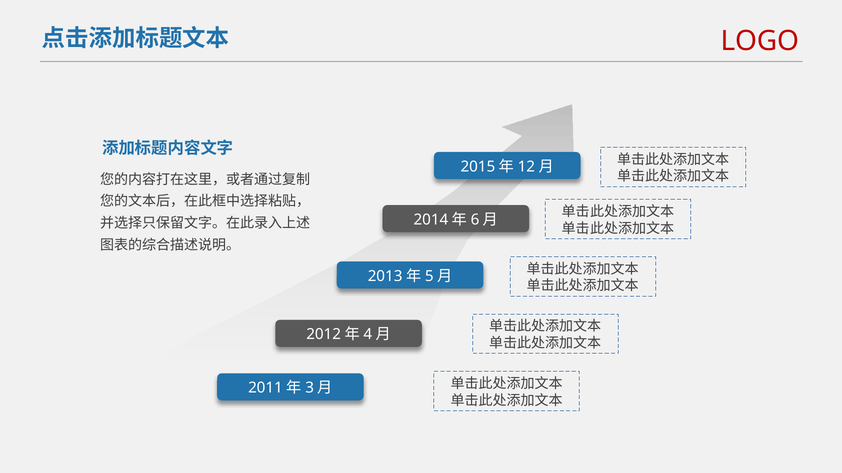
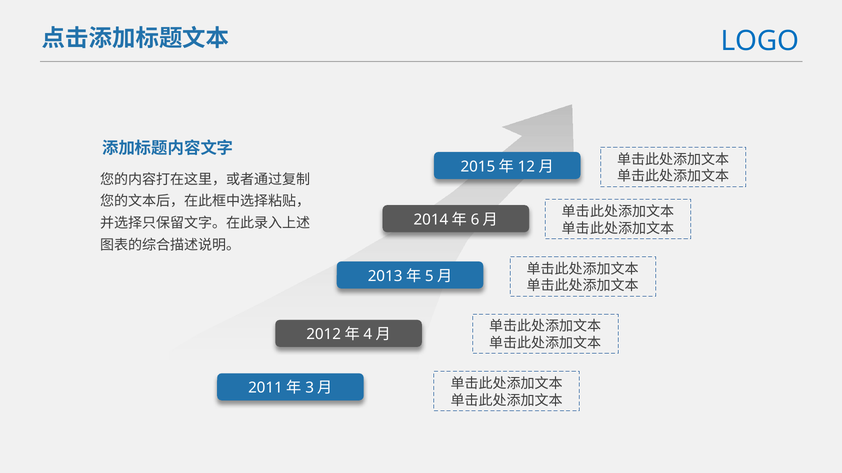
LOGO colour: red -> blue (760, 41)
